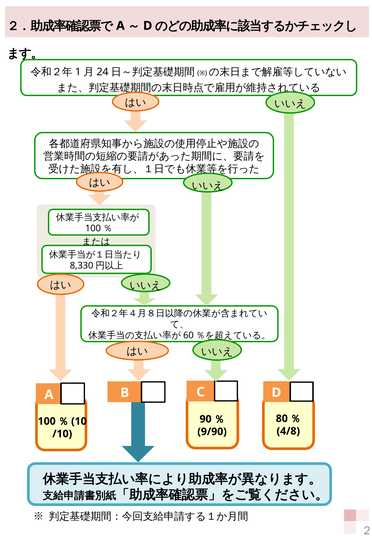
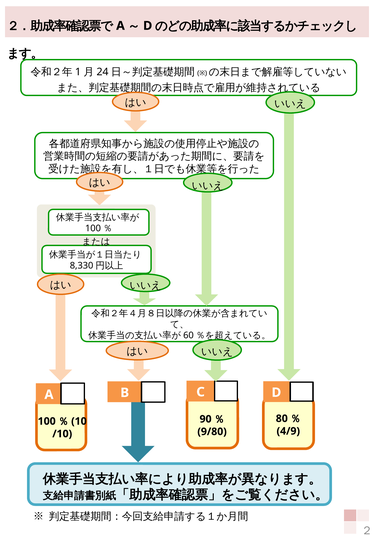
4/8: 4/8 -> 4/9 (288, 432)
9/90: 9/90 -> 9/80 (212, 433)
